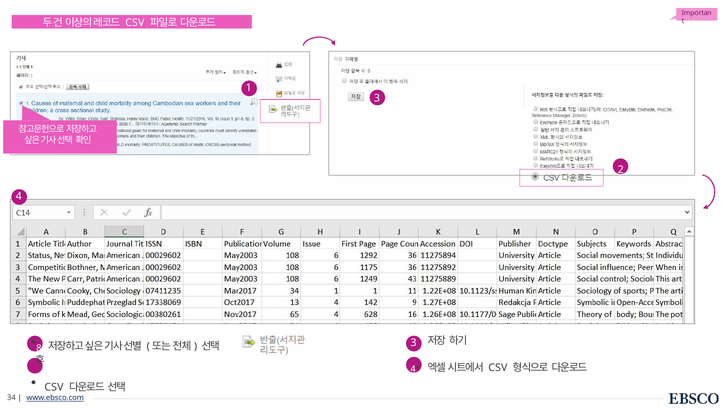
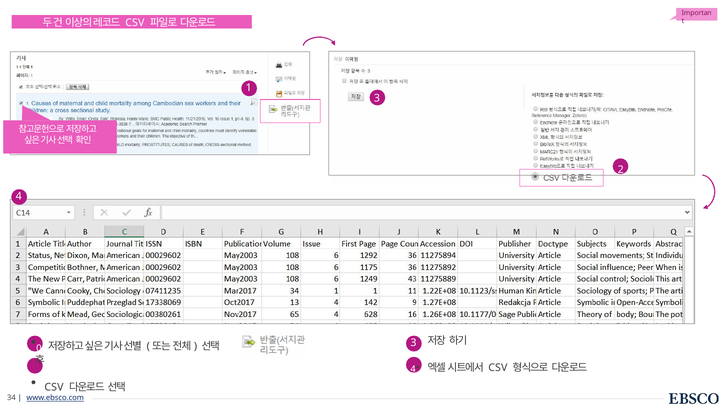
8: 8 -> 0 (39, 348)
